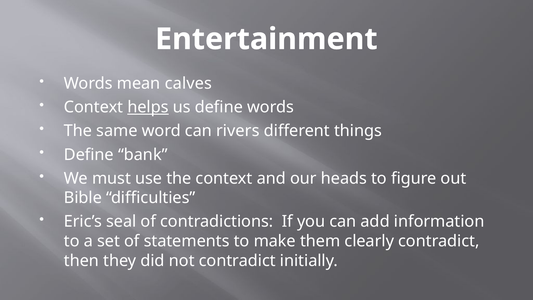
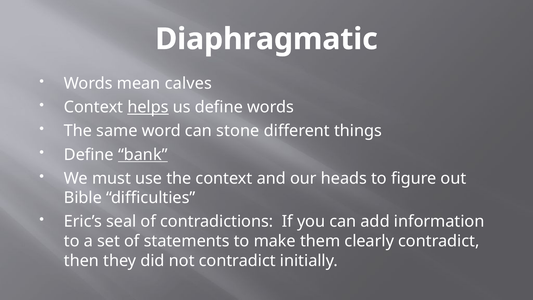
Entertainment: Entertainment -> Diaphragmatic (266, 39)
rivers: rivers -> stone (238, 131)
bank underline: none -> present (143, 155)
